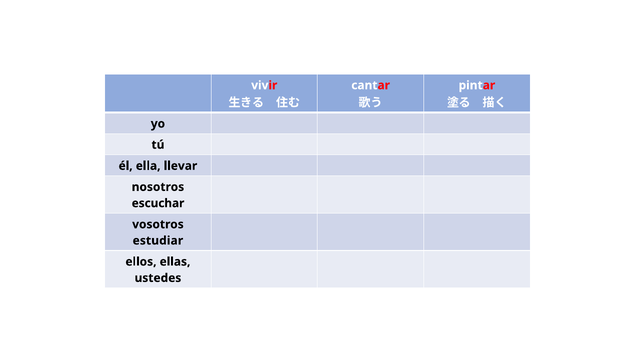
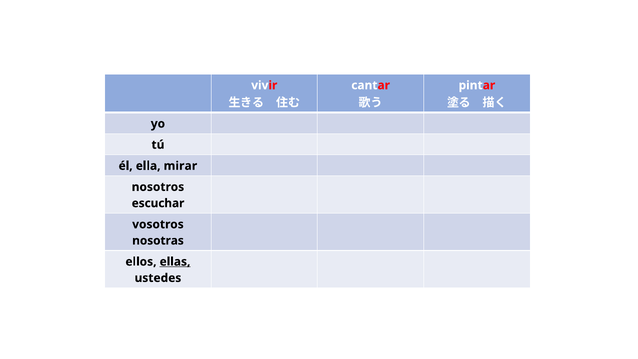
llevar: llevar -> mirar (180, 166)
estudiar: estudiar -> nosotras (158, 241)
ellas underline: none -> present (175, 262)
